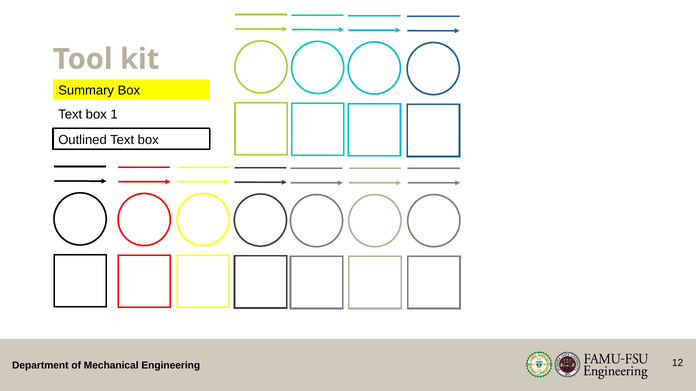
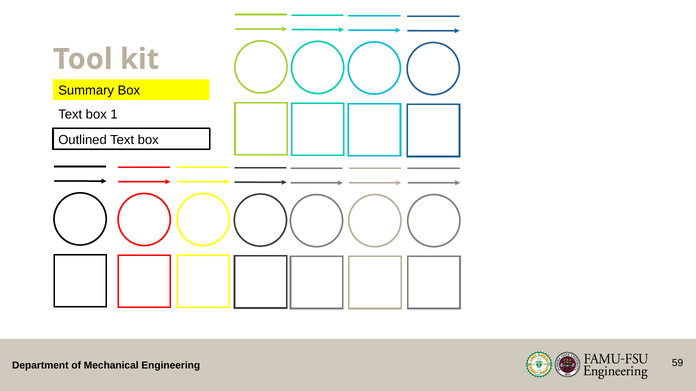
12: 12 -> 59 (678, 364)
